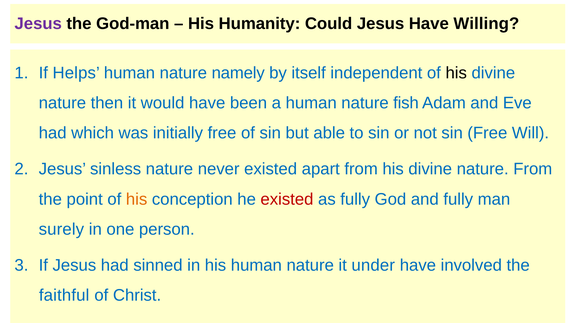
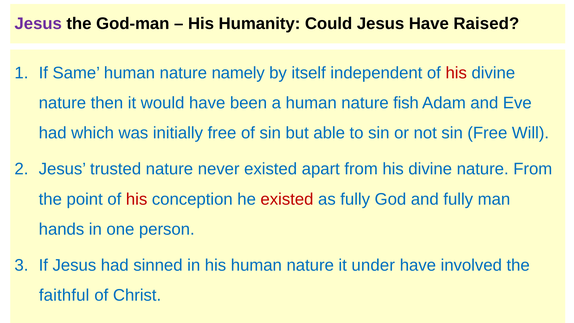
Willing: Willing -> Raised (486, 24)
Helps: Helps -> Same (76, 73)
his colour: black -> red (456, 73)
sinless: sinless -> trusted (116, 169)
his colour: orange -> red (137, 199)
surely: surely -> hands (61, 229)
